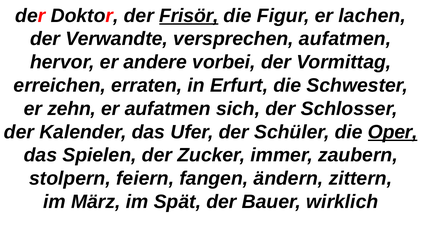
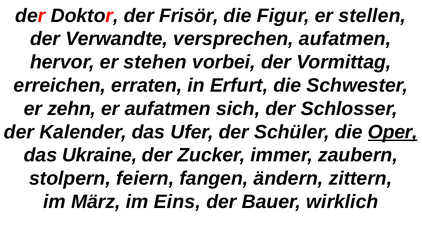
Frisör underline: present -> none (189, 16)
lachen: lachen -> stellen (372, 16)
andere: andere -> stehen (155, 62)
Spielen: Spielen -> Ukraine (100, 155)
Spät: Spät -> Eins (177, 201)
